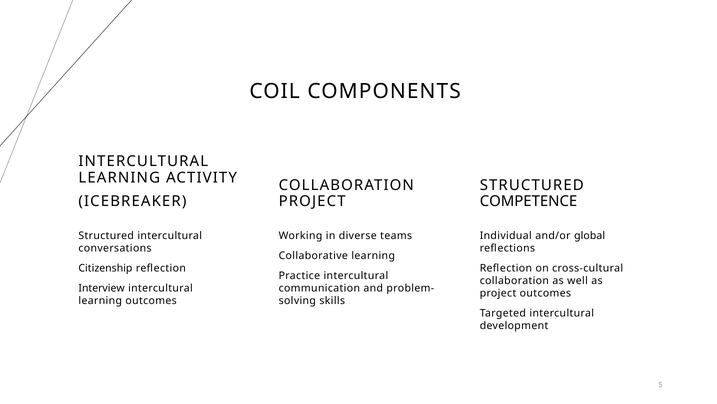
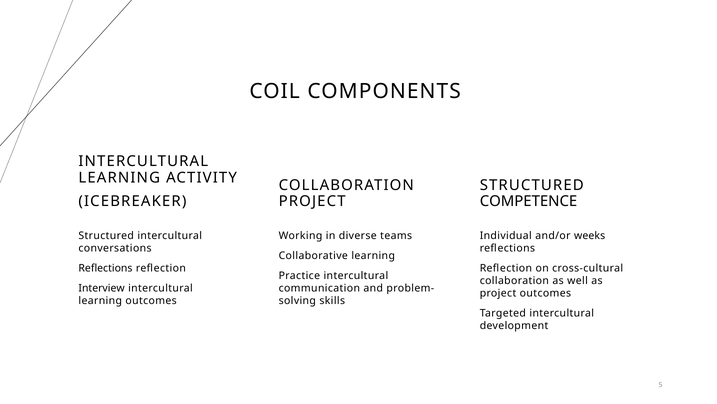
global: global -> weeks (590, 235)
Citizenship: Citizenship -> Reflections (105, 268)
